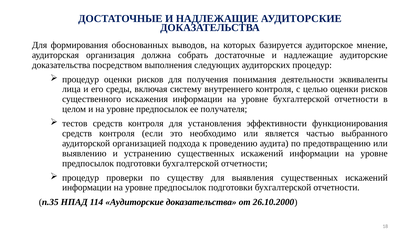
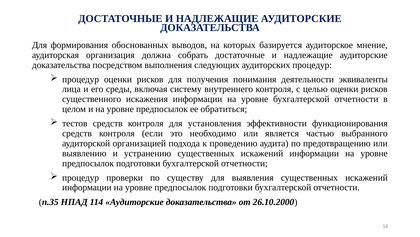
получателя: получателя -> обратиться (224, 109)
